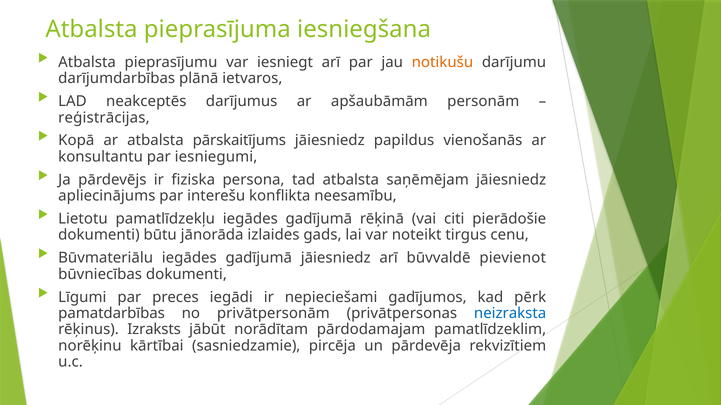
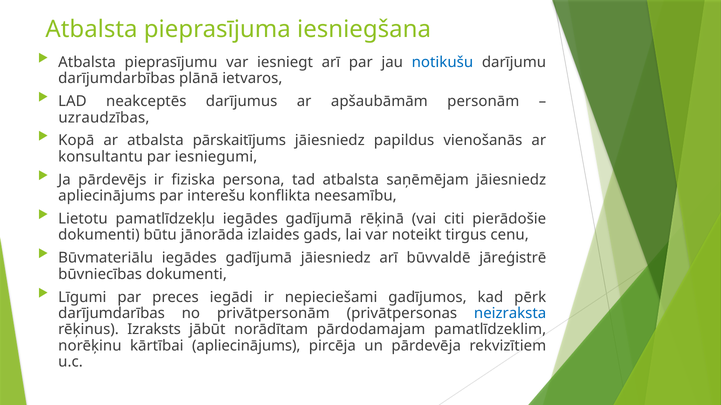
notikušu colour: orange -> blue (442, 62)
reģistrācijas: reģistrācijas -> uzraudzības (104, 118)
pievienot: pievienot -> jāreģistrē (513, 258)
pamatdarbības: pamatdarbības -> darījumdarības (112, 314)
kārtībai sasniedzamie: sasniedzamie -> apliecinājums (246, 346)
